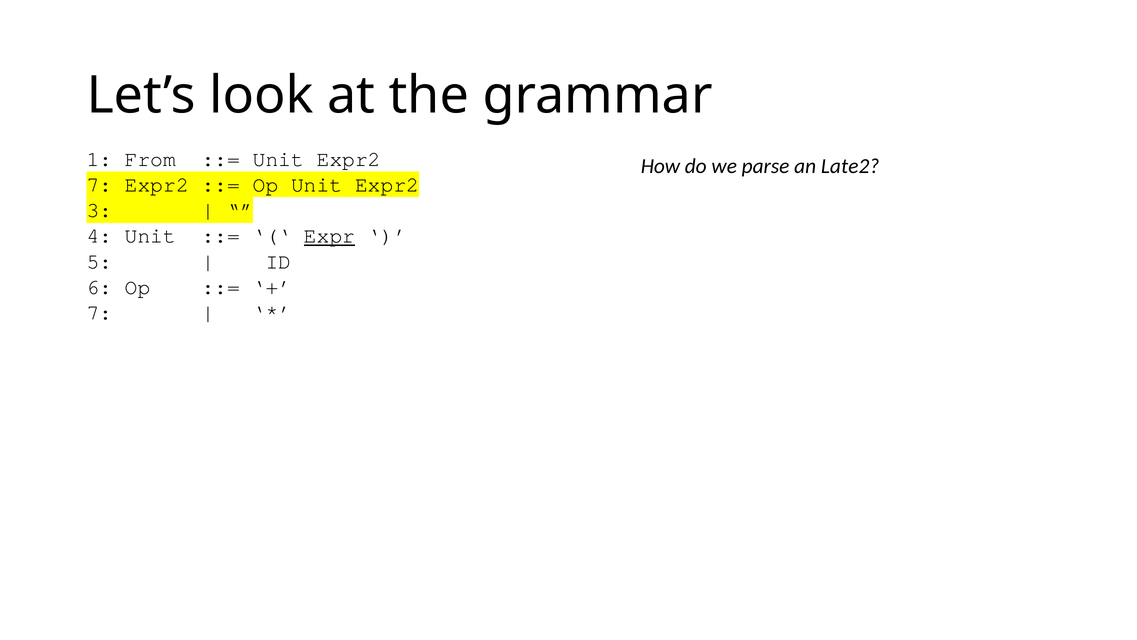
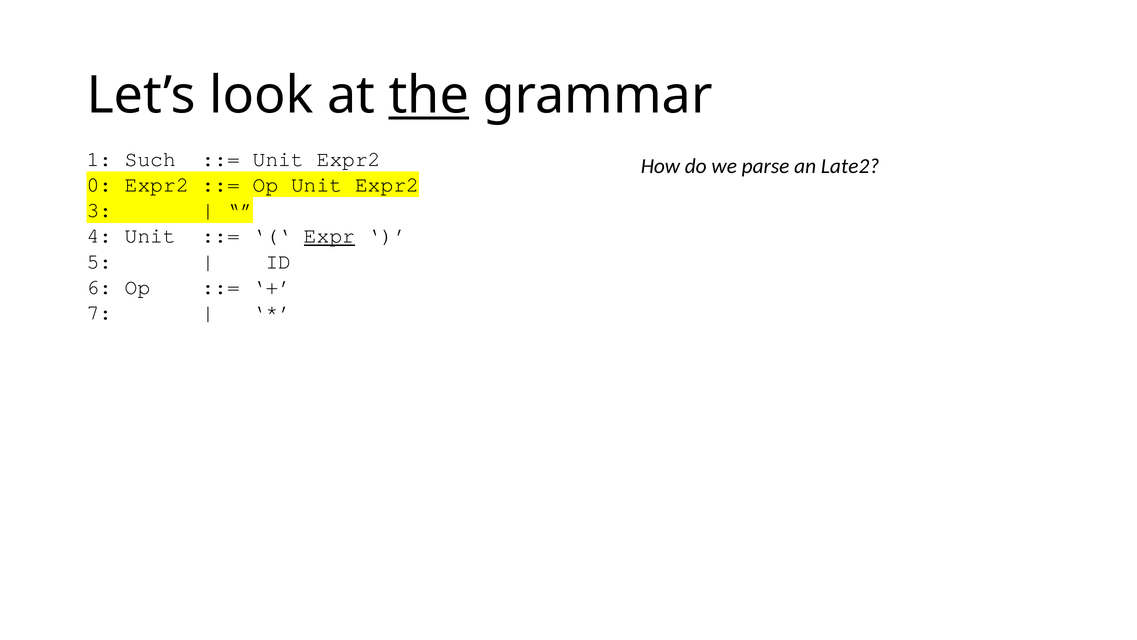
the underline: none -> present (429, 96)
From: From -> Such (150, 159)
7: 7 -> 0 (99, 185)
